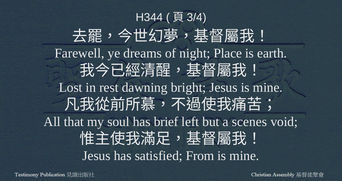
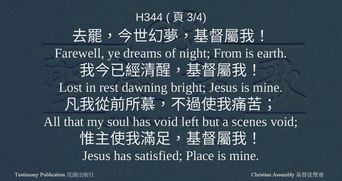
Place: Place -> From (228, 53)
has brief: brief -> void (166, 122)
From: From -> Place (200, 156)
